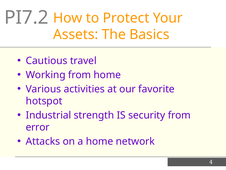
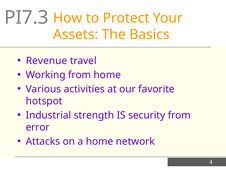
PI7.2: PI7.2 -> PI7.3 (26, 18)
Cautious: Cautious -> Revenue (47, 61)
